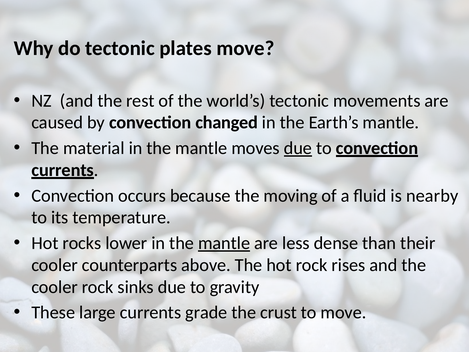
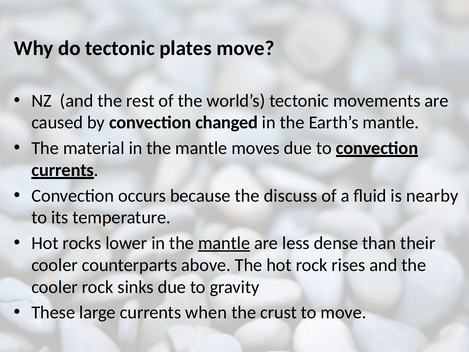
due underline: present -> none (298, 148)
moving: moving -> discuss (290, 196)
grade: grade -> when (206, 312)
